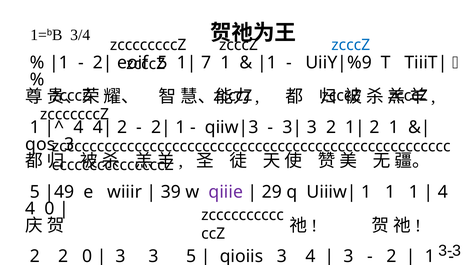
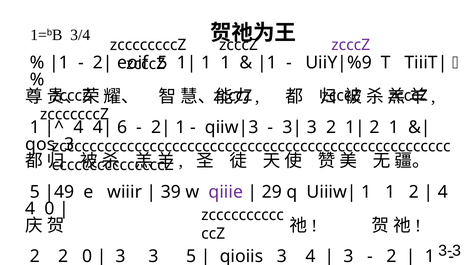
zcccZ colour: blue -> purple (351, 45)
7: 7 -> 1 (206, 62)
2: 2 -> 6 (122, 127)
1 1 1: 1 -> 2 (414, 191)
